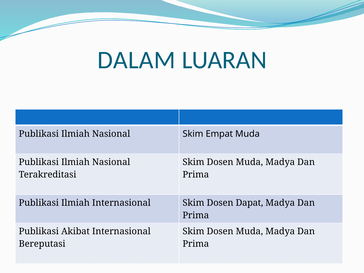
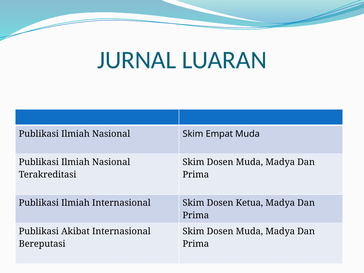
DALAM: DALAM -> JURNAL (137, 60)
Dapat: Dapat -> Ketua (249, 203)
